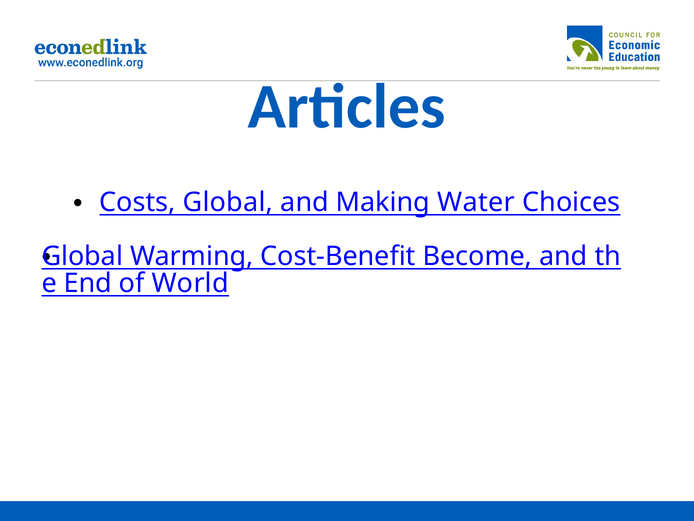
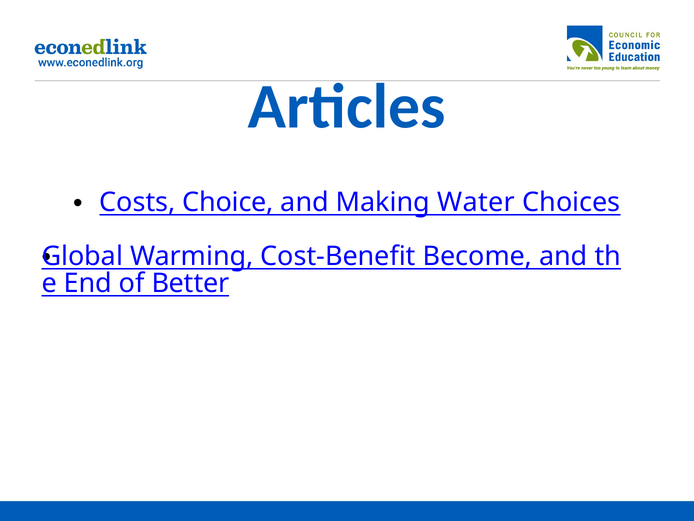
Costs Global: Global -> Choice (228, 202)
World: World -> Better (190, 283)
